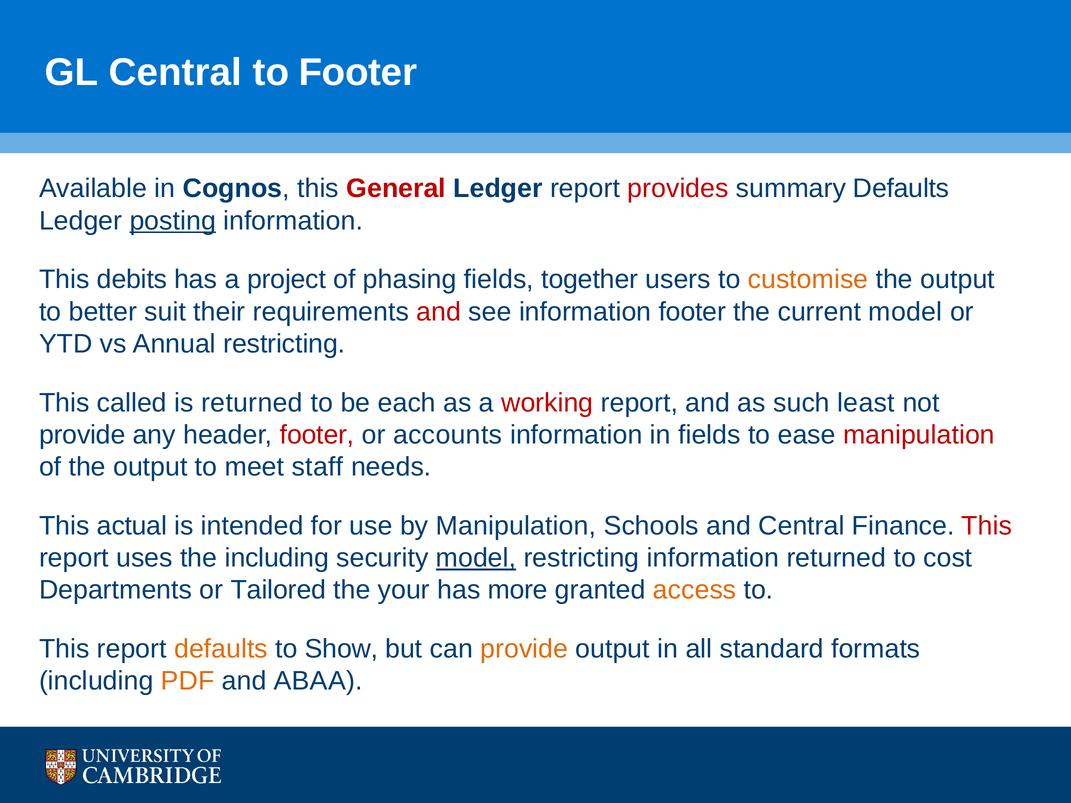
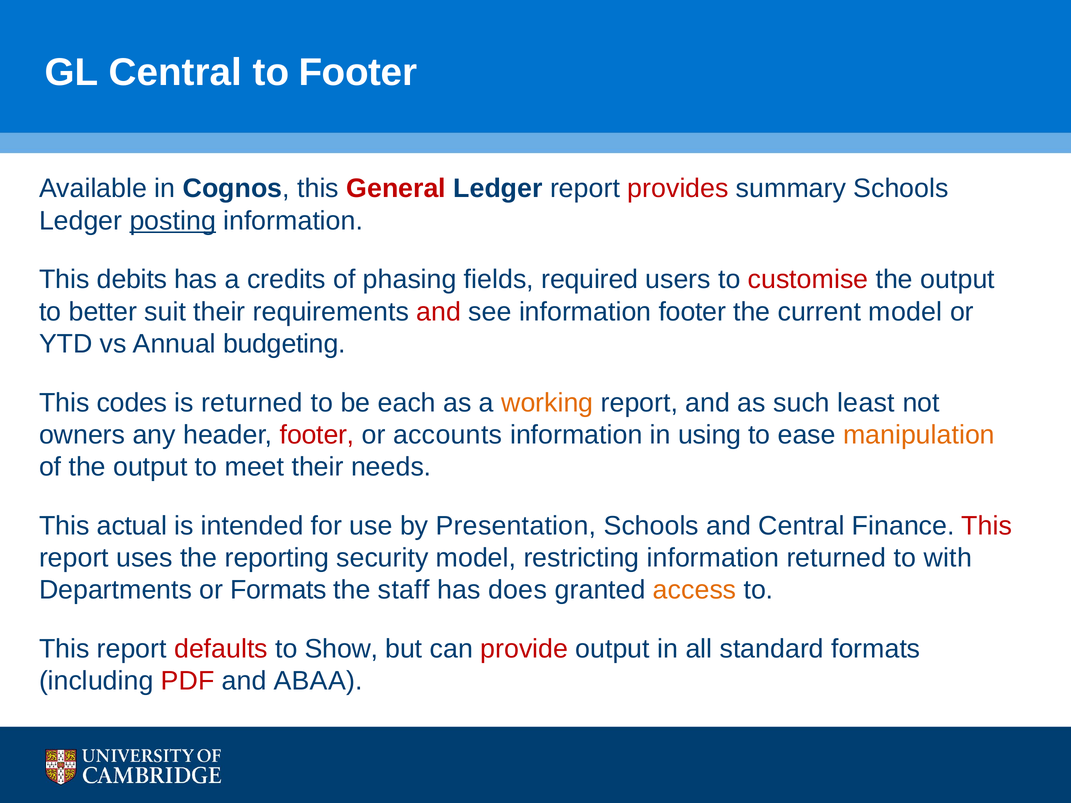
summary Defaults: Defaults -> Schools (901, 189)
project: project -> credits (286, 280)
together: together -> required (590, 280)
customise colour: orange -> red (808, 280)
Annual restricting: restricting -> budgeting (284, 344)
called: called -> codes (132, 403)
working colour: red -> orange (547, 403)
provide: provide -> owners (82, 435)
in fields: fields -> using (710, 435)
manipulation colour: red -> orange (919, 435)
meet staff: staff -> their (318, 467)
by Manipulation: Manipulation -> Presentation (516, 526)
the including: including -> reporting (277, 558)
model underline: present -> none (476, 558)
cost: cost -> with (948, 558)
or Tailored: Tailored -> Formats (278, 590)
your: your -> staff (404, 590)
more: more -> does (518, 590)
defaults colour: orange -> red (221, 649)
provide colour: orange -> red (524, 649)
PDF colour: orange -> red (188, 681)
